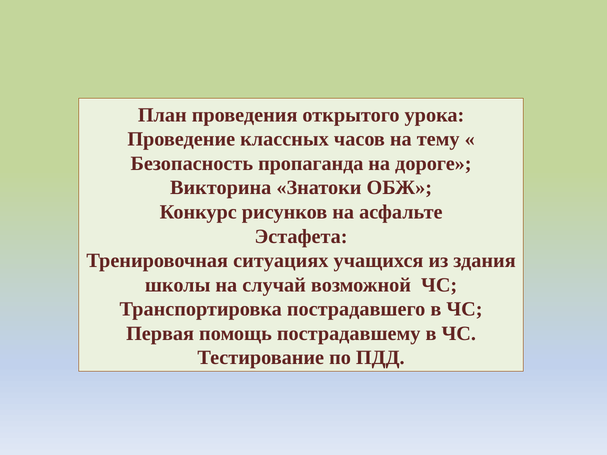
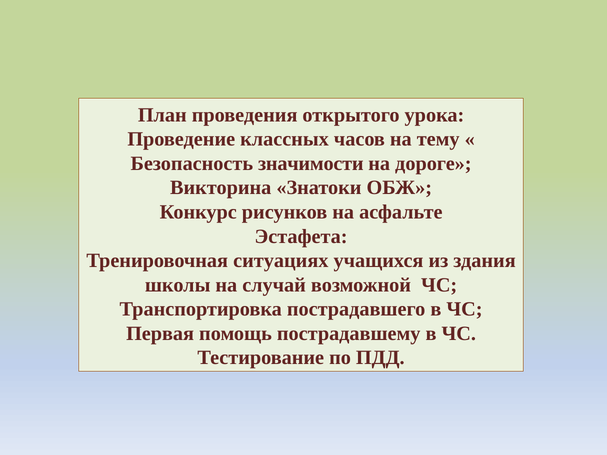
пропаганда: пропаганда -> значимости (311, 164)
